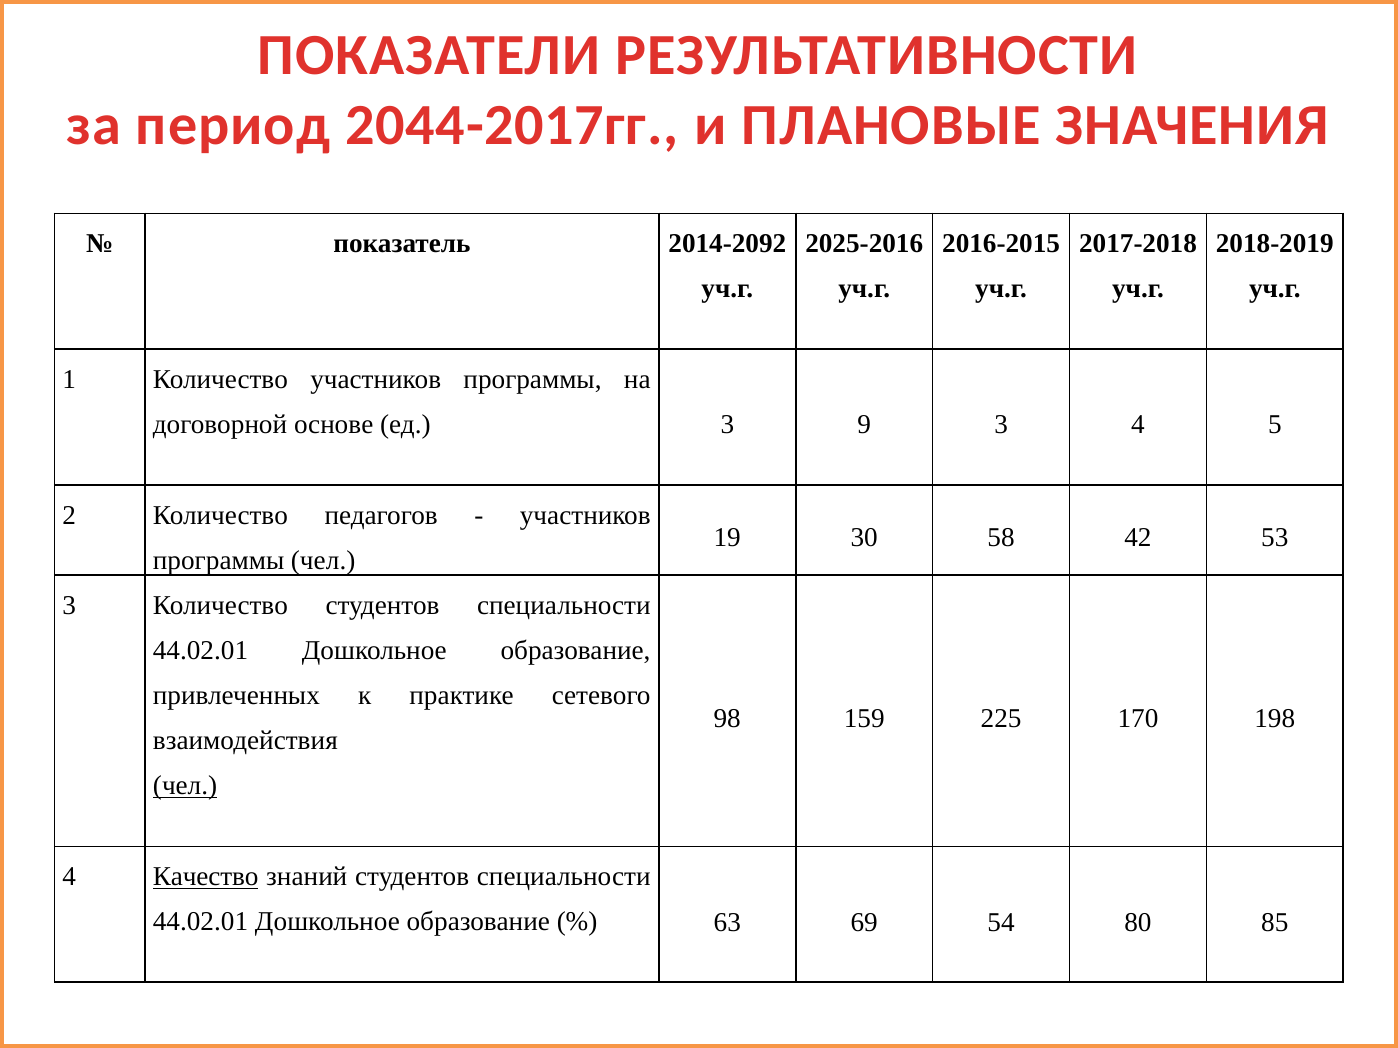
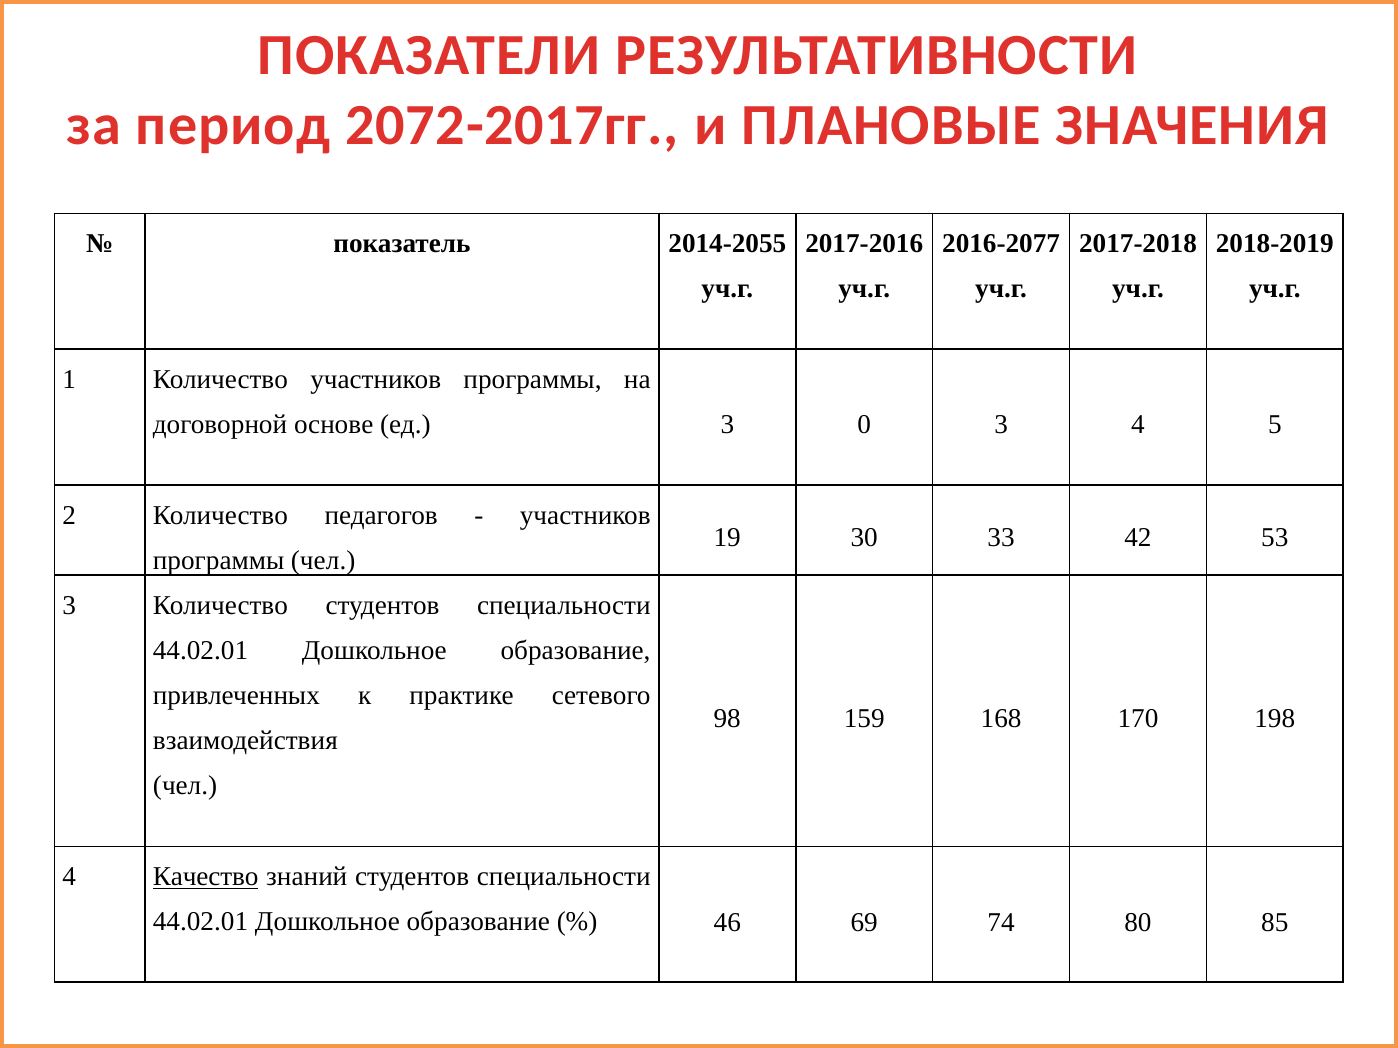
2044-2017гг: 2044-2017гг -> 2072-2017гг (512, 125)
2014-2092: 2014-2092 -> 2014-2055 (727, 244)
2025-2016: 2025-2016 -> 2017-2016 (864, 244)
2016-2015: 2016-2015 -> 2016-2077 (1001, 244)
9: 9 -> 0 (864, 425)
58: 58 -> 33 (1001, 538)
225: 225 -> 168 (1001, 719)
чел underline: present -> none (185, 786)
63: 63 -> 46 (727, 923)
54: 54 -> 74 (1001, 923)
